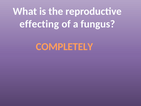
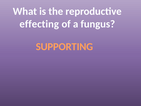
COMPLETELY: COMPLETELY -> SUPPORTING (64, 47)
